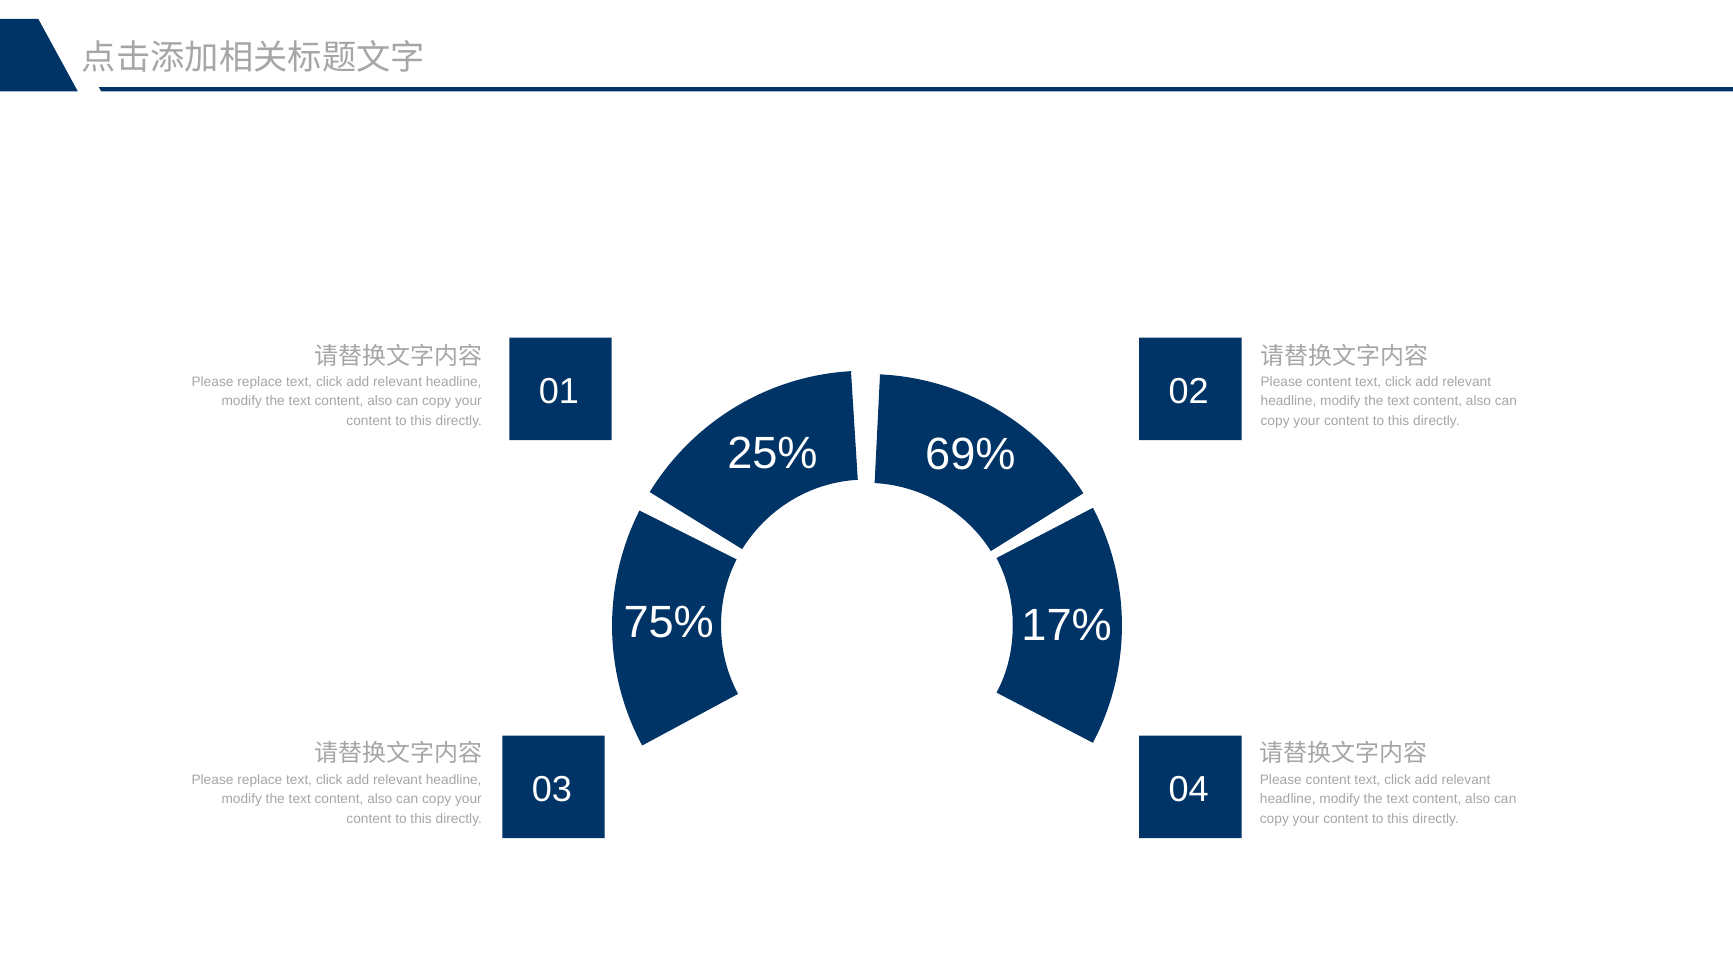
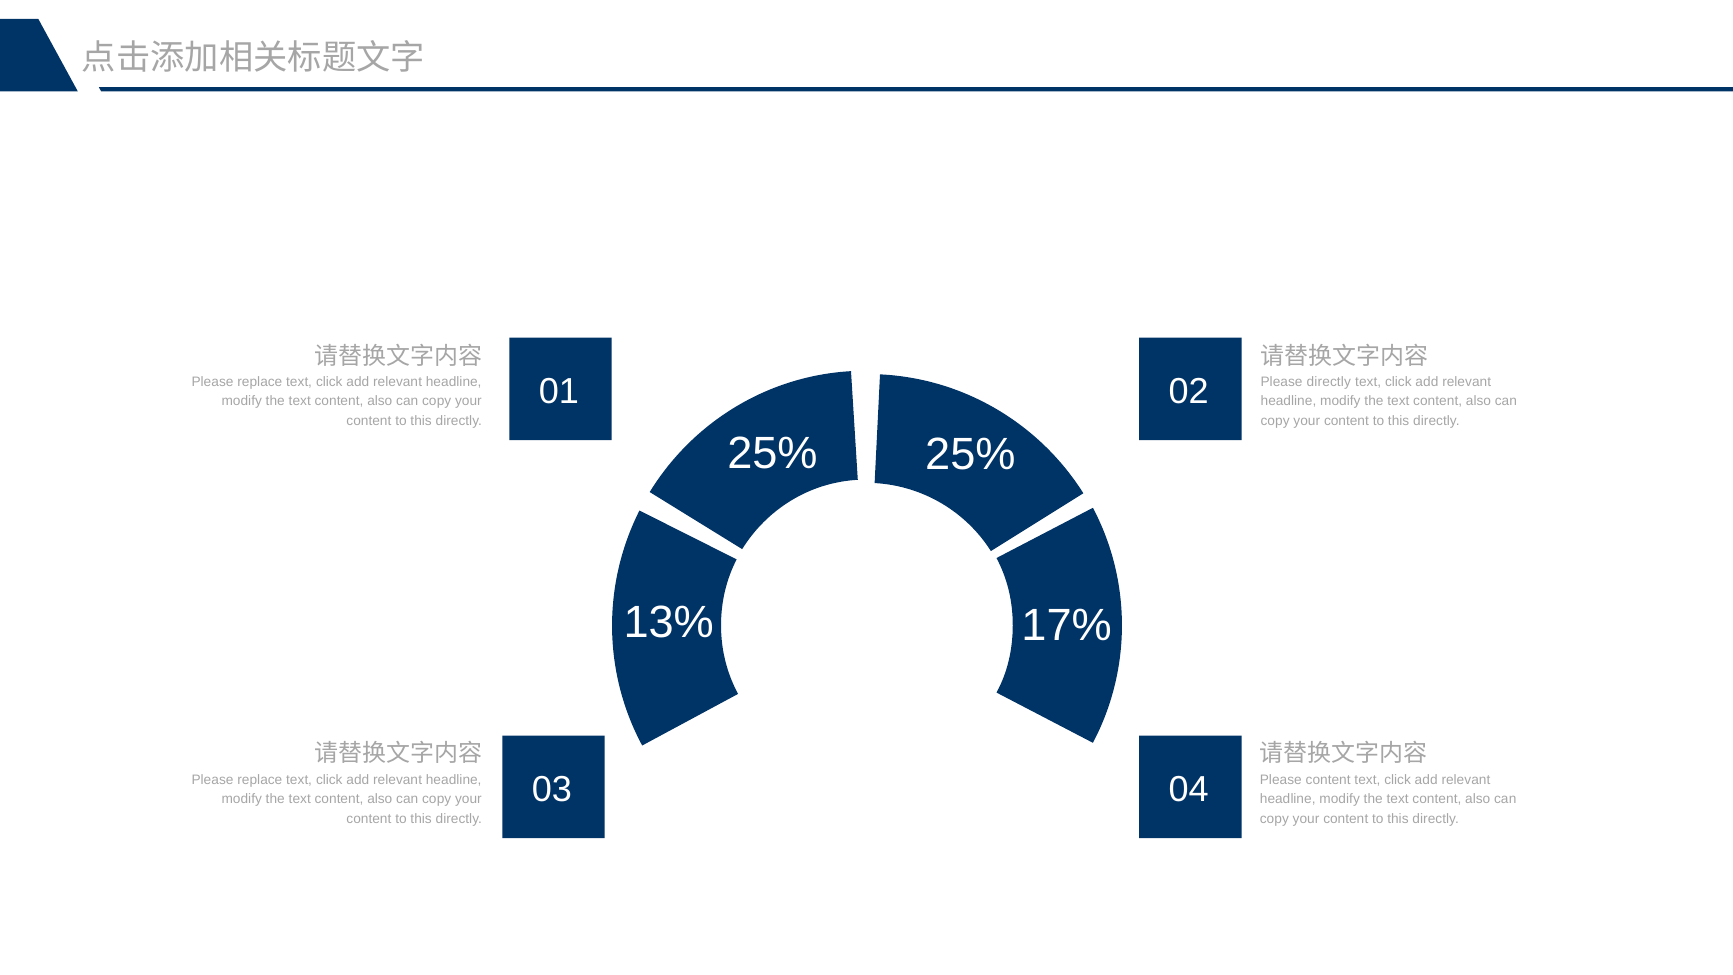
content: content -> directly (1329, 382)
25% 69%: 69% -> 25% (970, 454)
75%: 75% -> 13% (669, 623)
